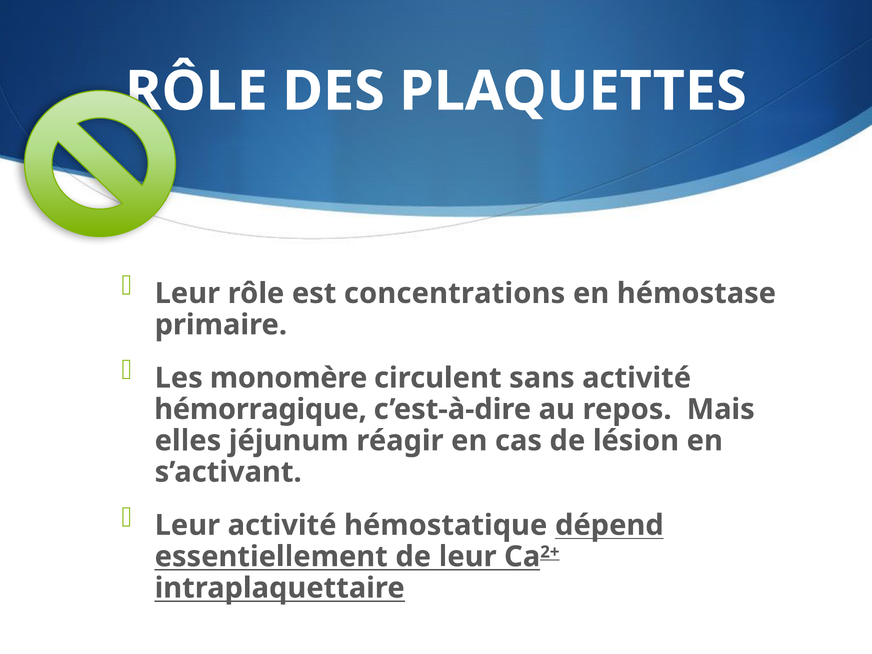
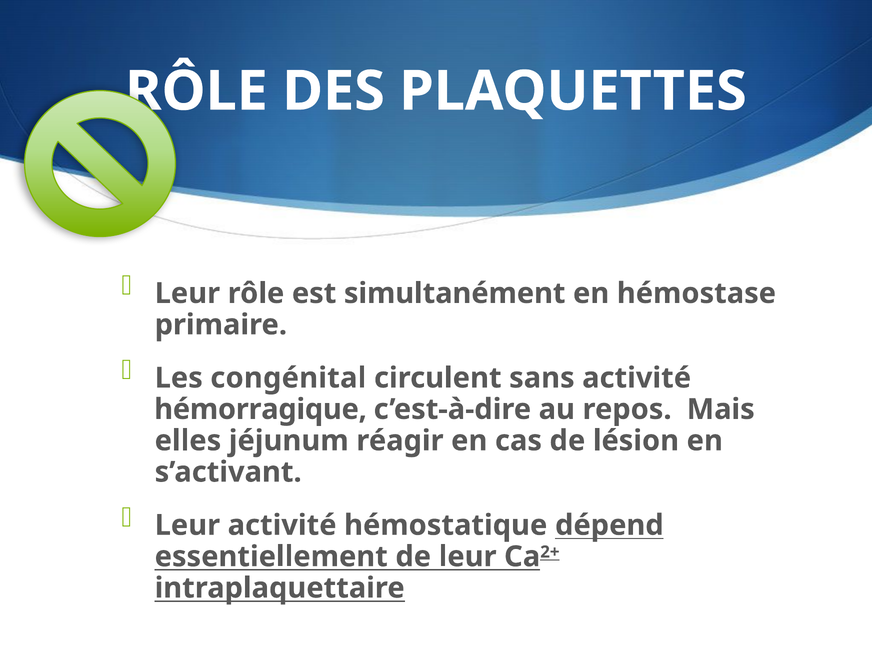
concentrations: concentrations -> simultanément (455, 293)
monomère: monomère -> congénital (288, 378)
